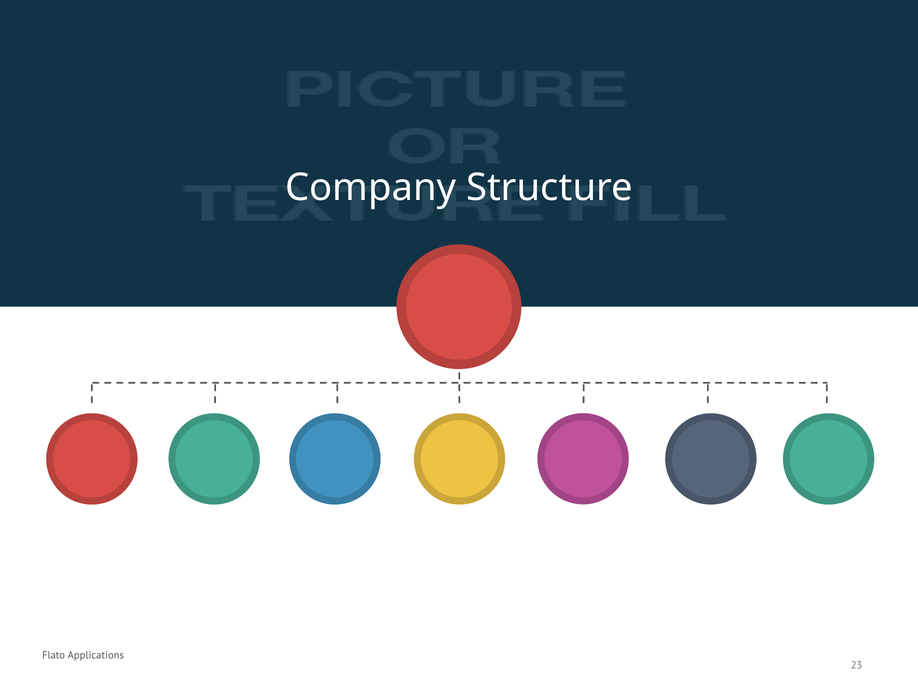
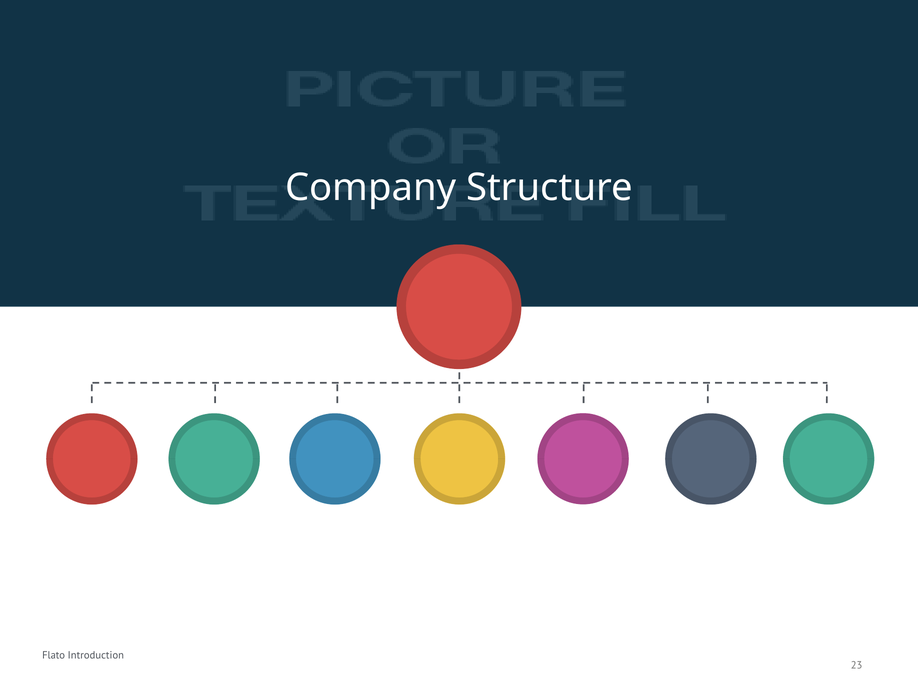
Applications: Applications -> Introduction (96, 656)
